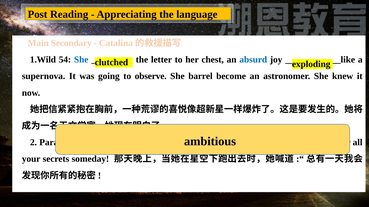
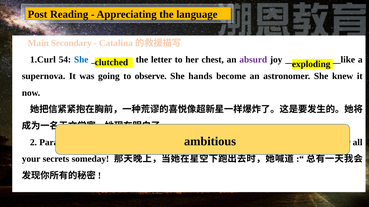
1.Wild: 1.Wild -> 1.Curl (43, 60)
absurd colour: blue -> purple (253, 60)
barrel: barrel -> hands (200, 76)
